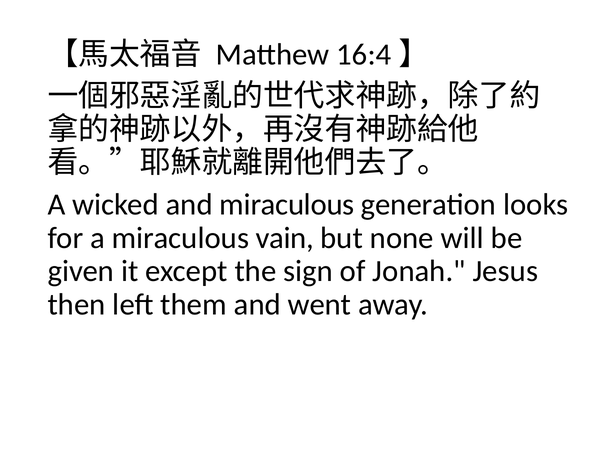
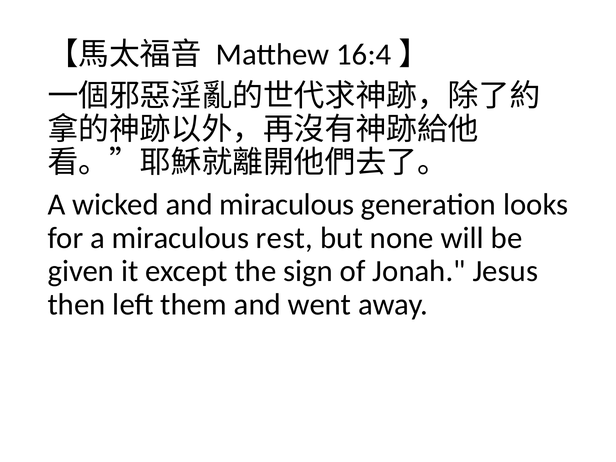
vain: vain -> rest (285, 238)
